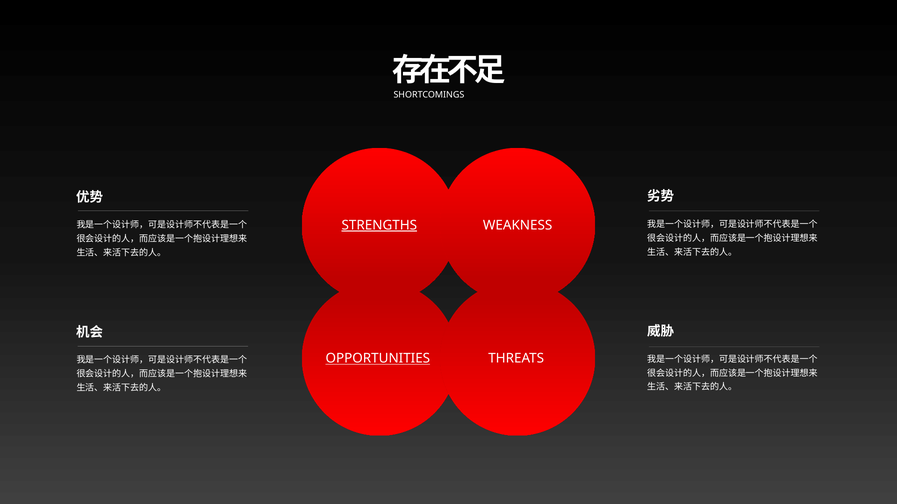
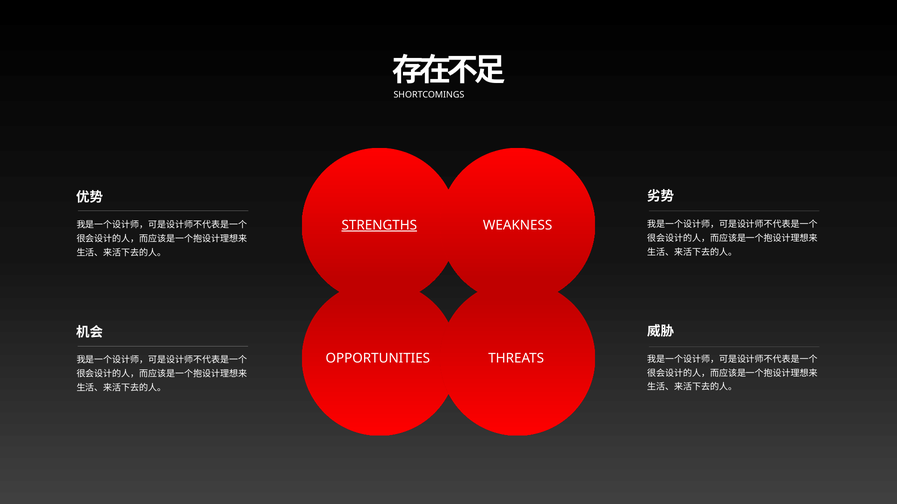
OPPORTUNITIES underline: present -> none (378, 359)
